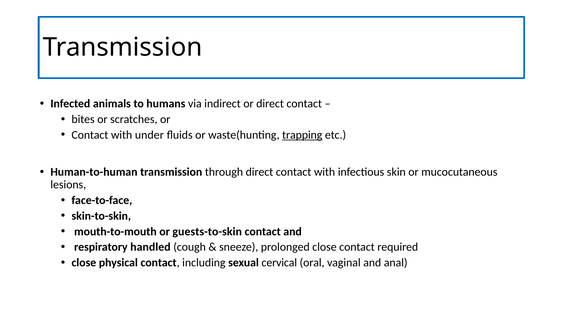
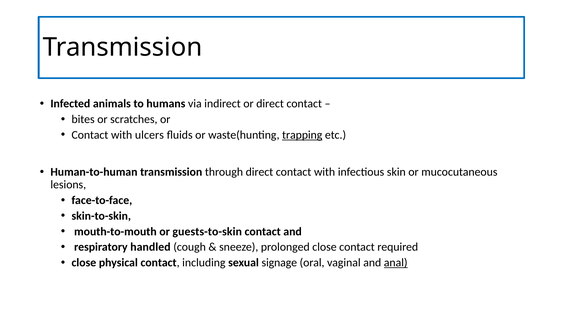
under: under -> ulcers (149, 135)
cervical: cervical -> signage (279, 262)
anal underline: none -> present (396, 262)
